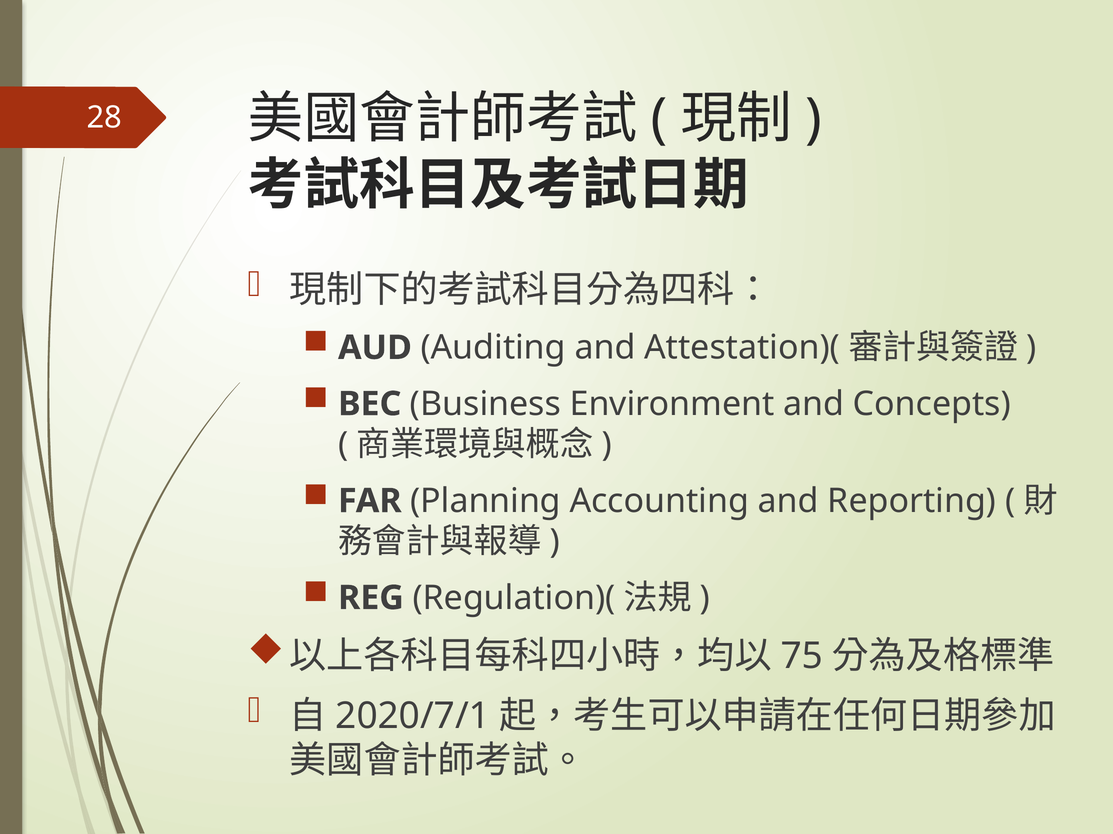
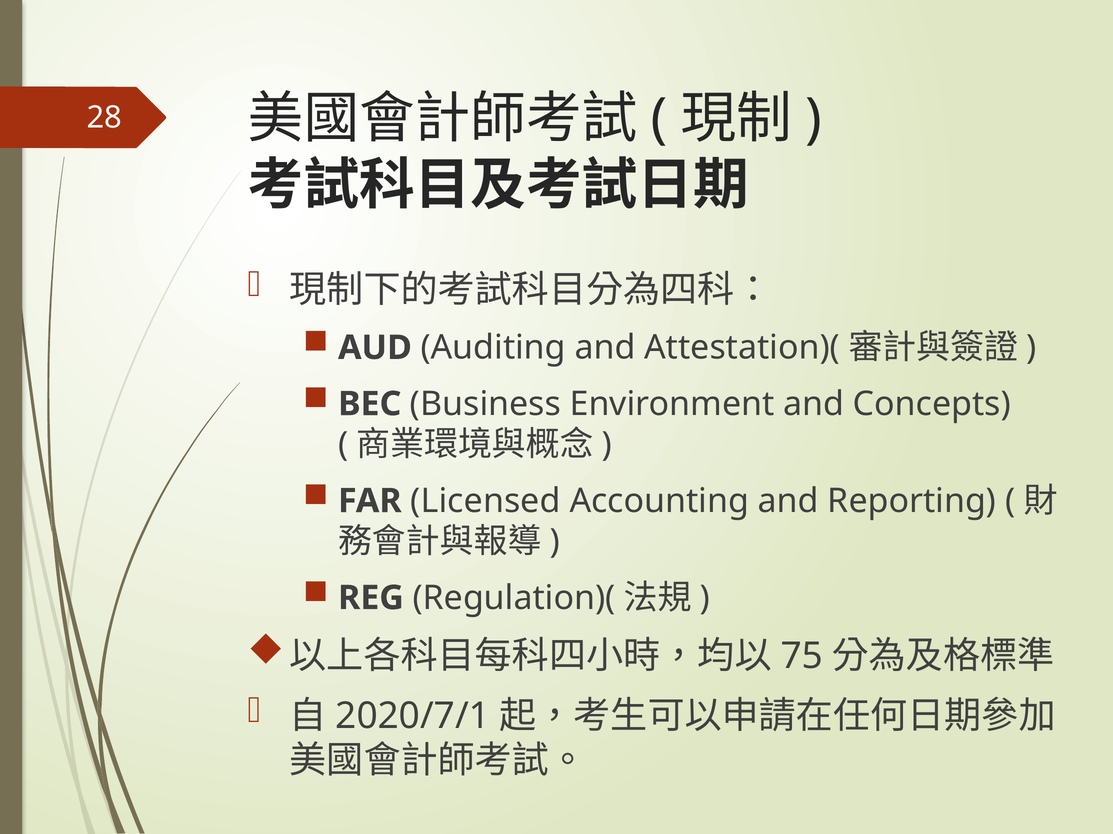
Planning: Planning -> Licensed (485, 501)
